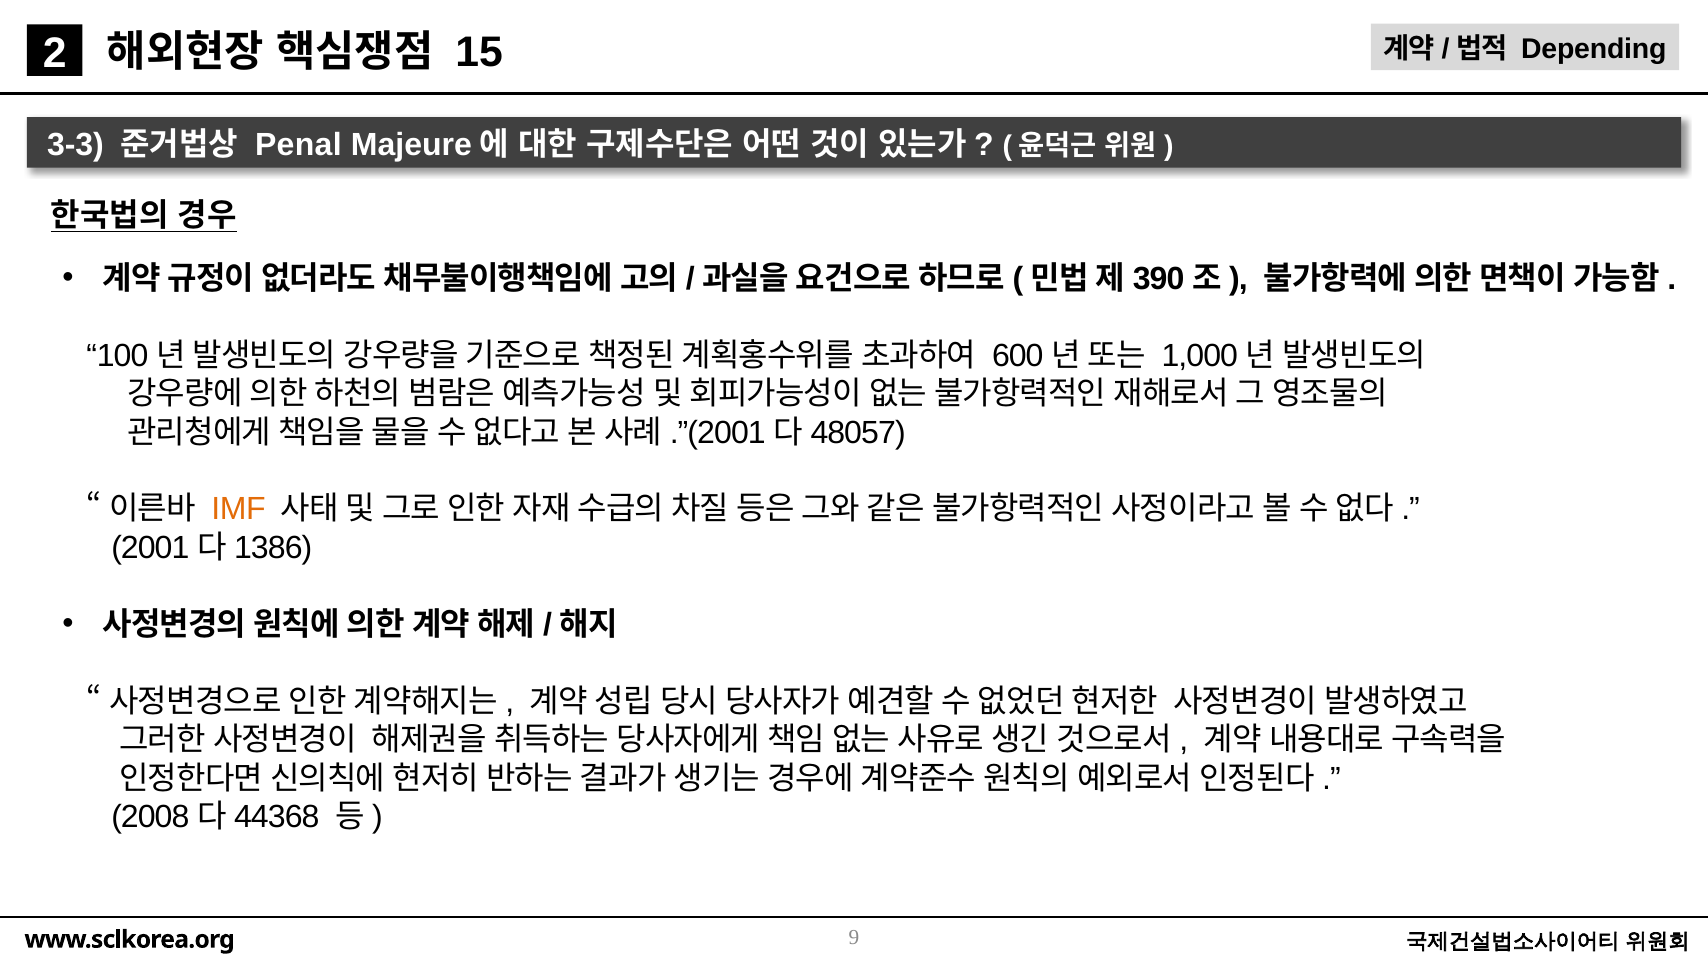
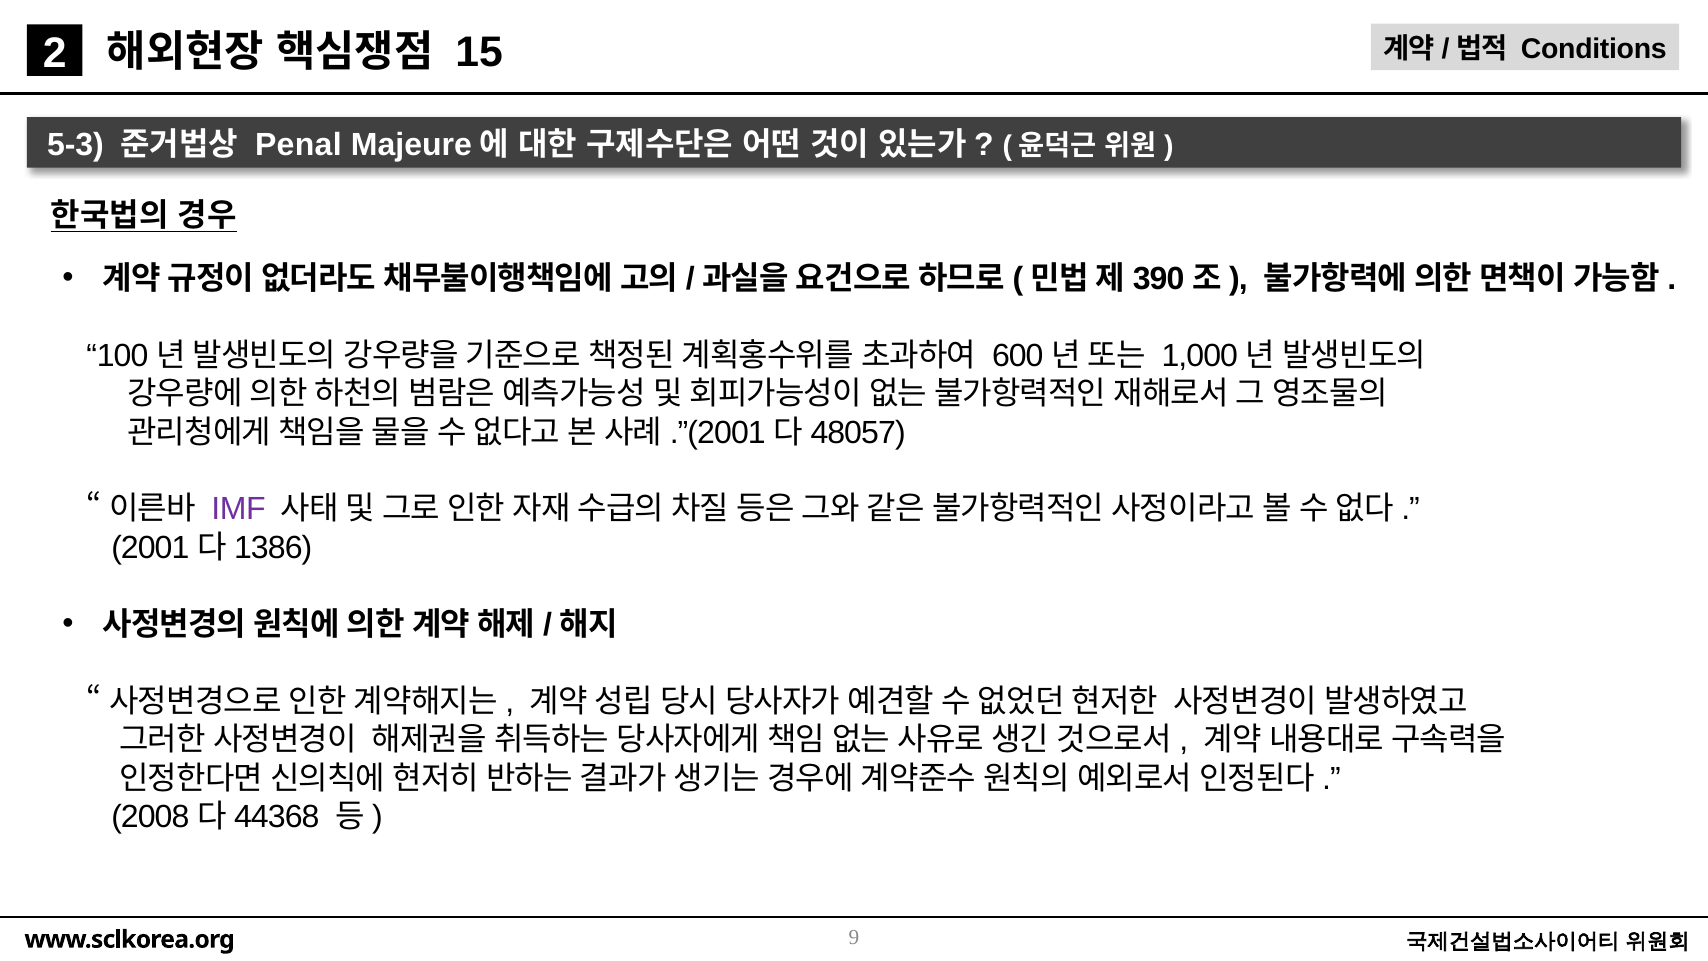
Depending: Depending -> Conditions (1594, 49)
3-3: 3-3 -> 5-3 (75, 145)
IMF colour: orange -> purple (238, 509)
